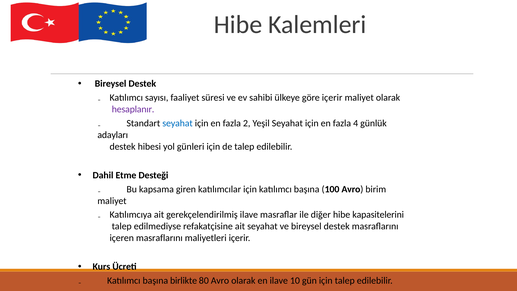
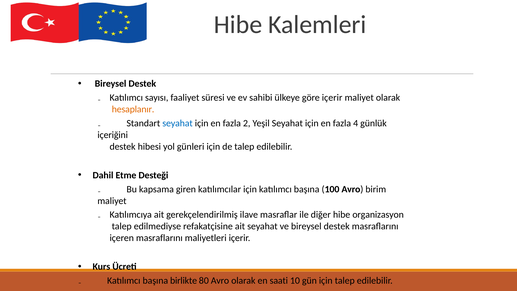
hesaplanır colour: purple -> orange (133, 109)
adayları: adayları -> içeriğini (113, 135)
kapasitelerini: kapasitelerini -> organizasyon (378, 215)
en ilave: ilave -> saati (279, 280)
